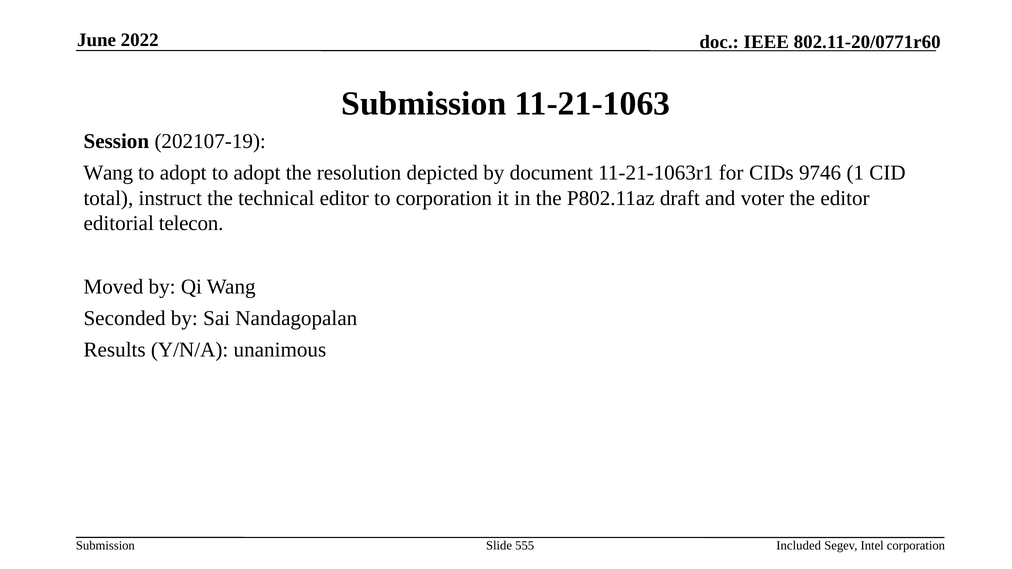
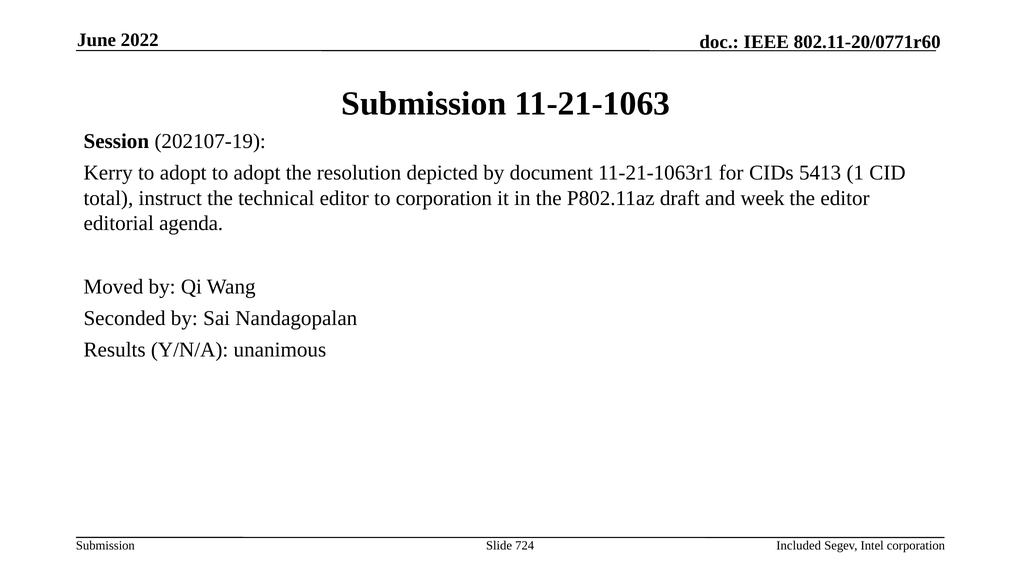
Wang: Wang -> Kerry (108, 173)
9746: 9746 -> 5413 (820, 173)
voter: voter -> week (763, 198)
telecon: telecon -> agenda (191, 223)
555: 555 -> 724 (525, 546)
